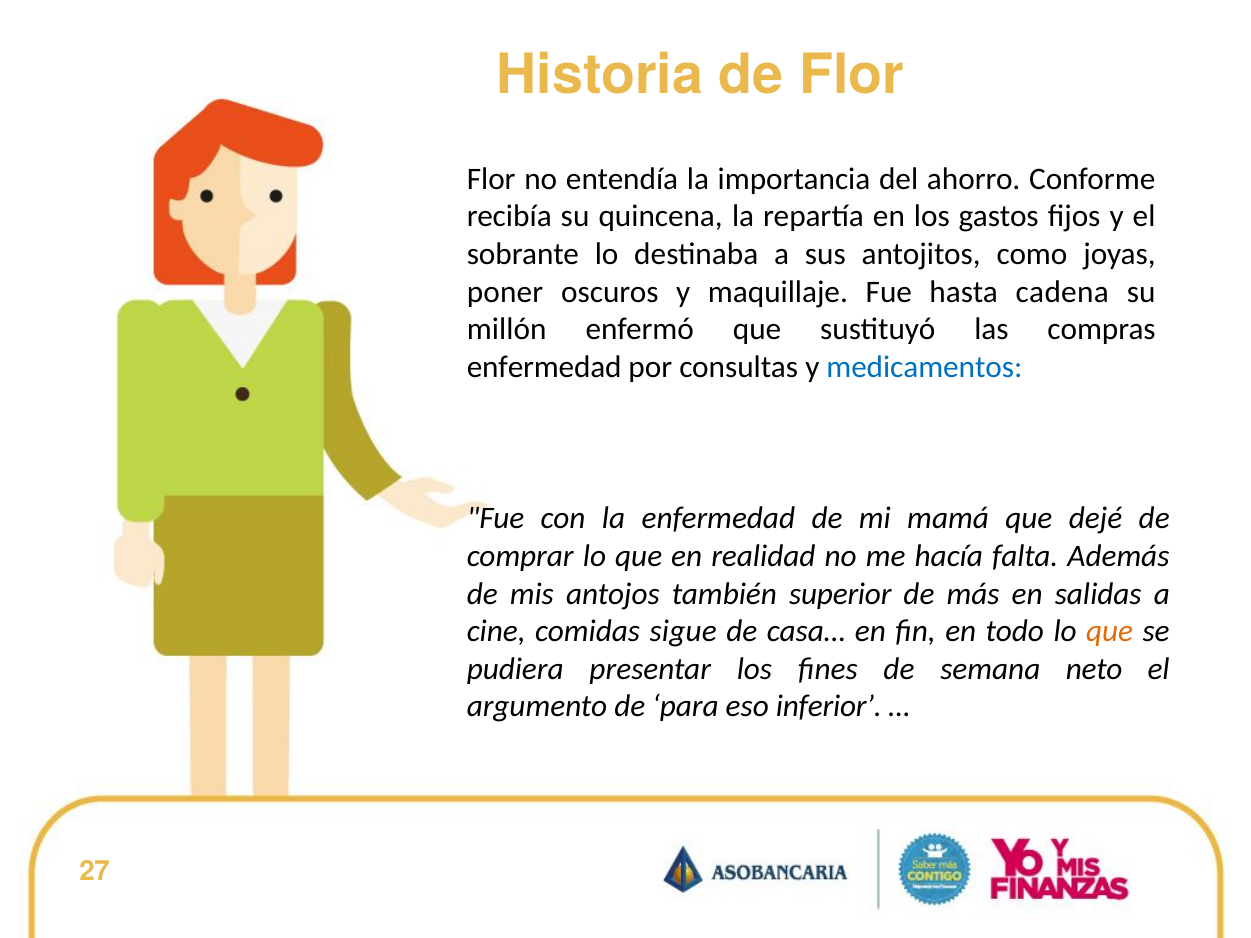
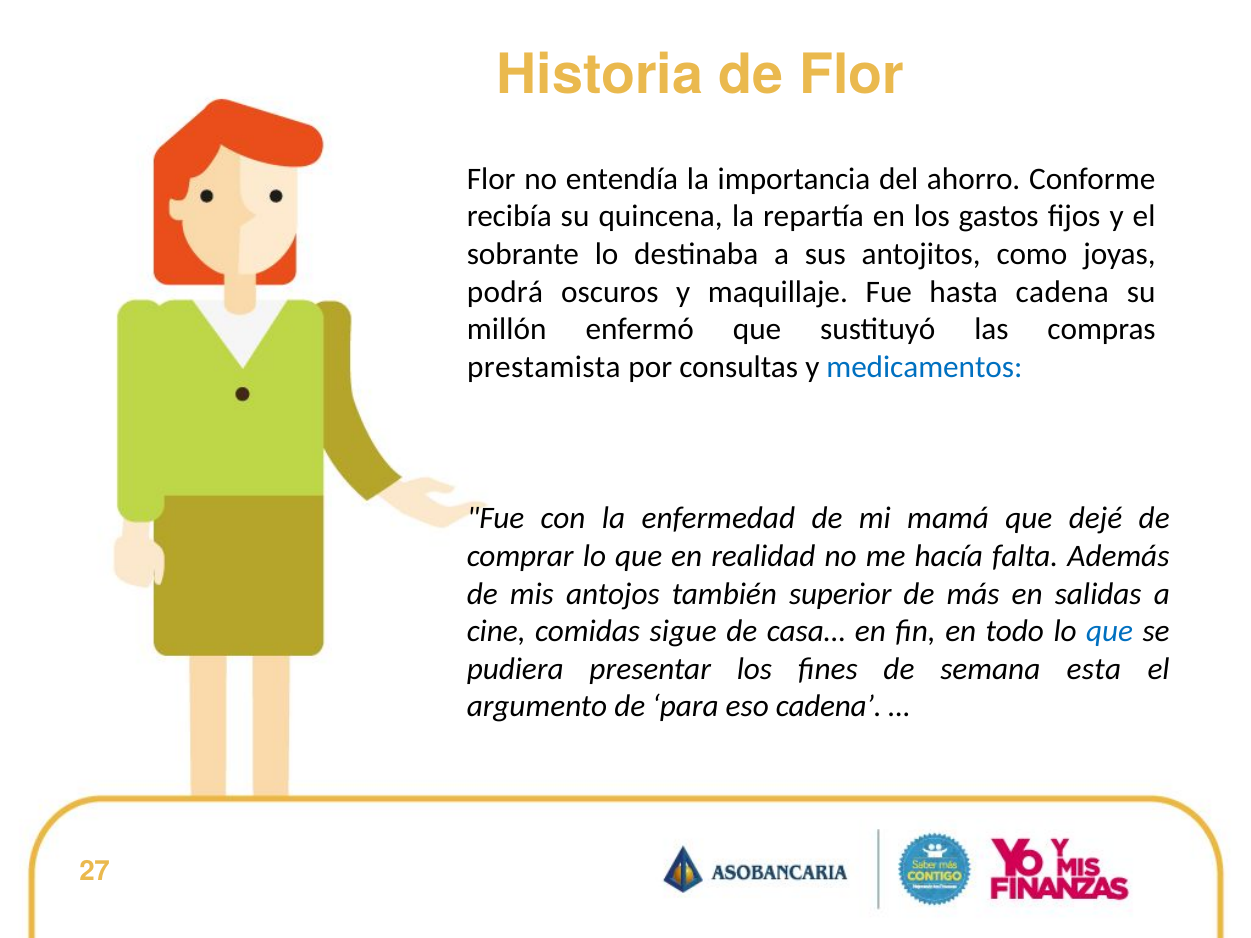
poner: poner -> podrá (505, 292)
enfermedad: enfermedad -> prestamista (544, 367)
que colour: orange -> blue (1110, 631)
neto: neto -> esta (1094, 669)
eso inferior: inferior -> cadena (829, 706)
